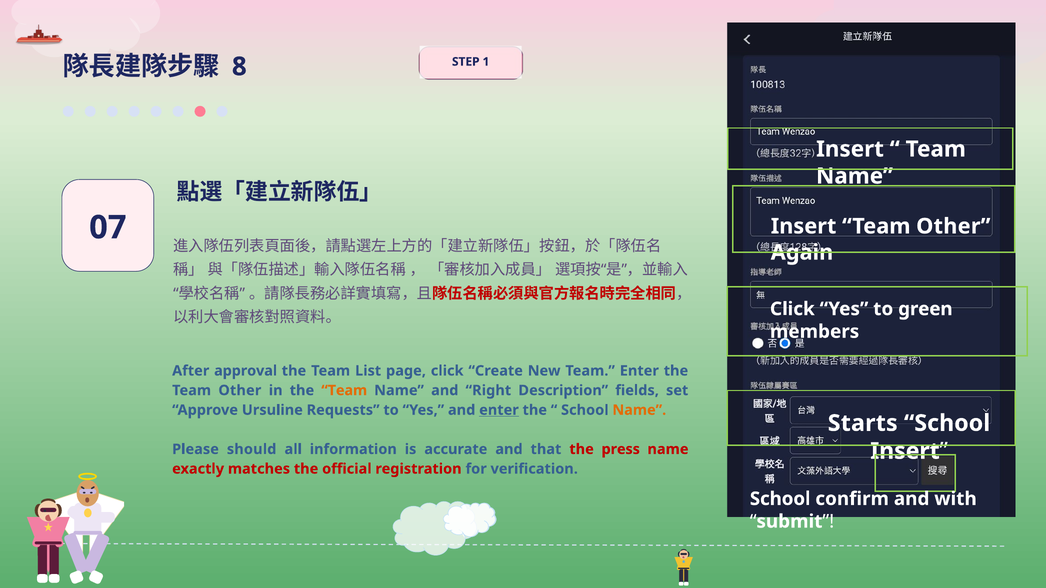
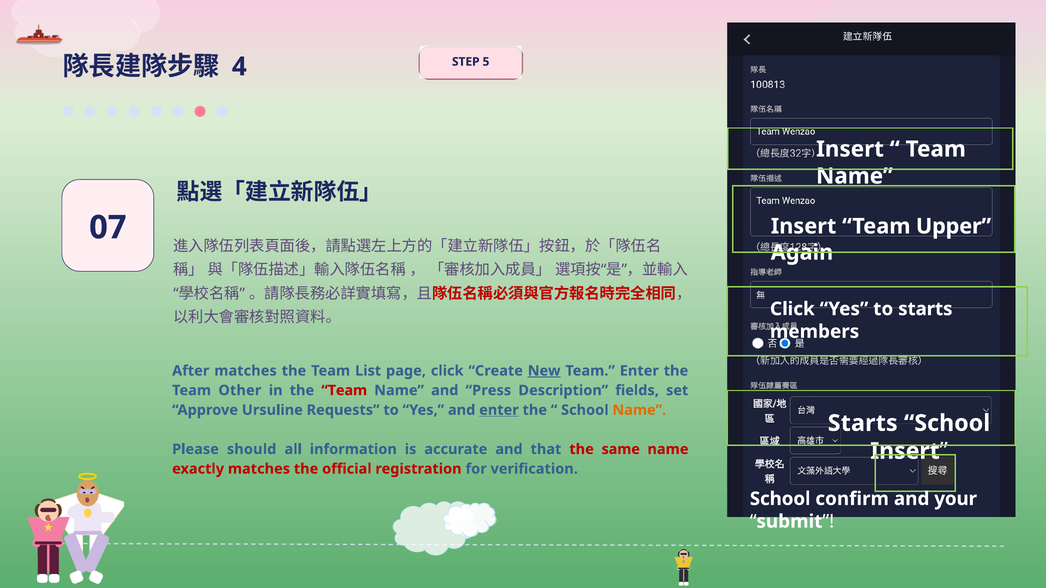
8: 8 -> 4 (239, 67)
1: 1 -> 5 (486, 62)
Insert Team Other: Other -> Upper (954, 226)
to green: green -> starts (925, 309)
After approval: approval -> matches (245, 371)
New underline: none -> present (544, 371)
Team colour: orange -> red (344, 391)
Right: Right -> Press (488, 391)
press: press -> same (621, 450)
with: with -> your (956, 499)
